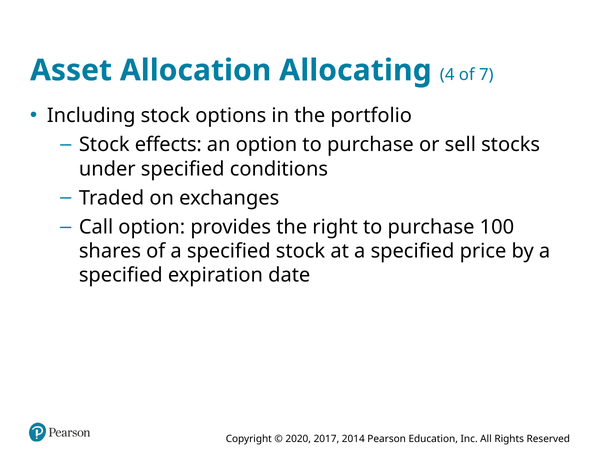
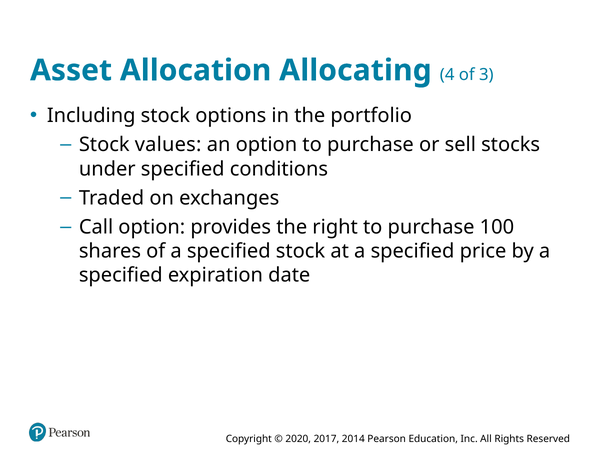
7: 7 -> 3 (486, 75)
effects: effects -> values (168, 145)
